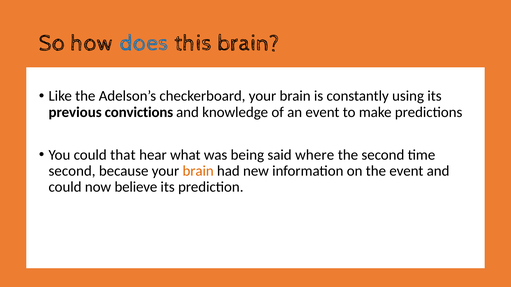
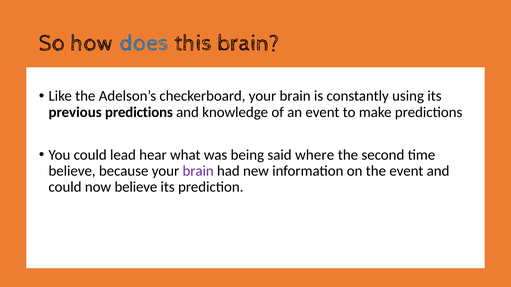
previous convictions: convictions -> predictions (139, 112)
that: that -> lead (123, 155)
second: second -> believe (72, 171)
brain colour: orange -> purple (198, 171)
